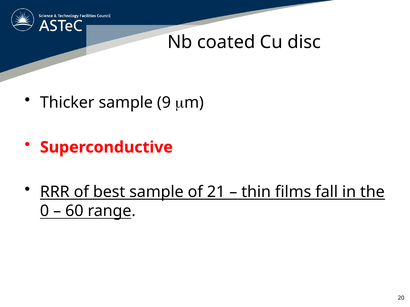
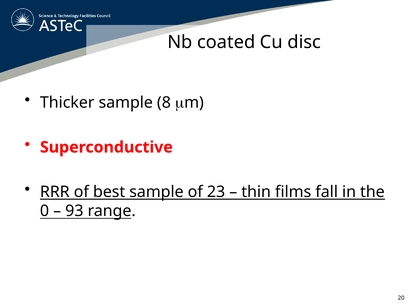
9: 9 -> 8 (164, 103)
21: 21 -> 23 (216, 192)
60: 60 -> 93 (74, 211)
